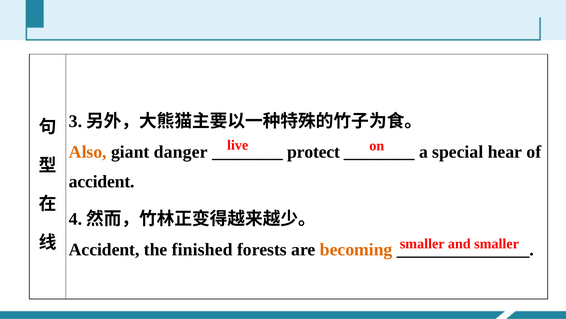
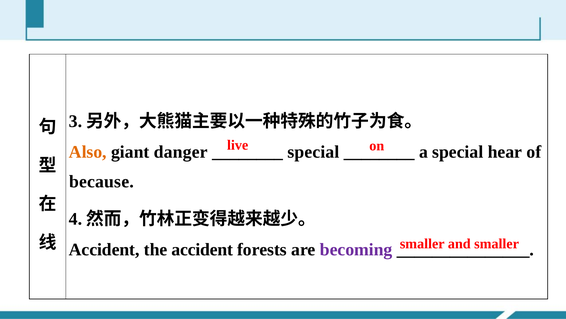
protect: protect -> special (313, 152)
accident: accident -> because (102, 181)
the finished: finished -> accident (202, 249)
becoming colour: orange -> purple (356, 249)
